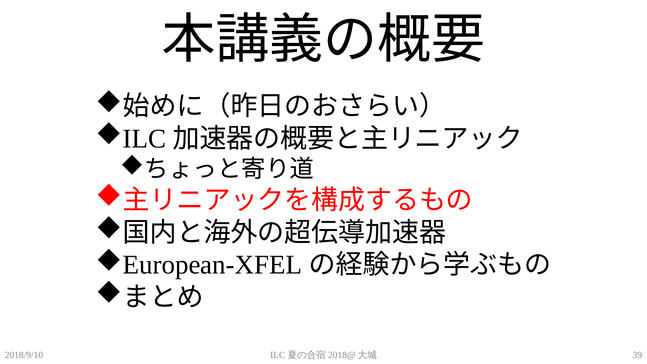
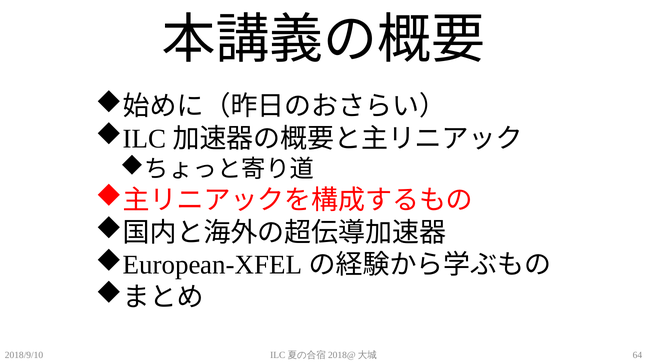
39: 39 -> 64 (637, 355)
